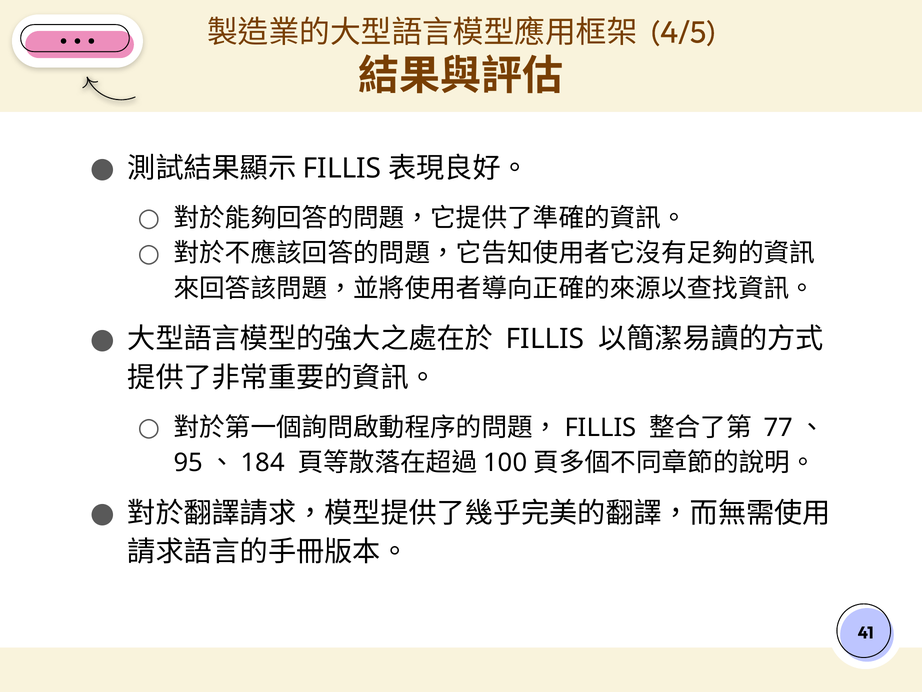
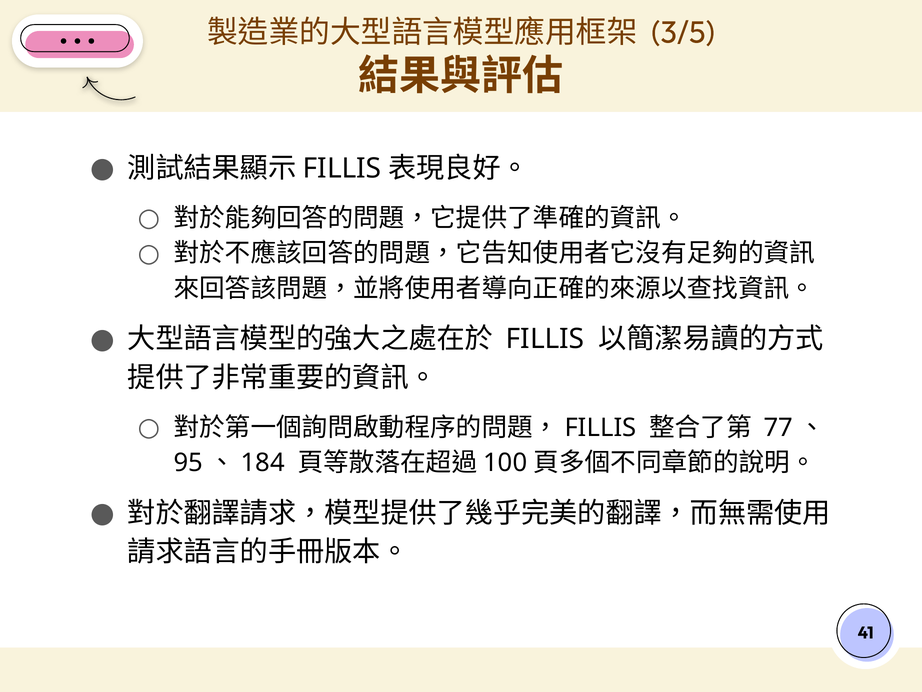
4/5: 4/5 -> 3/5 (683, 33)
